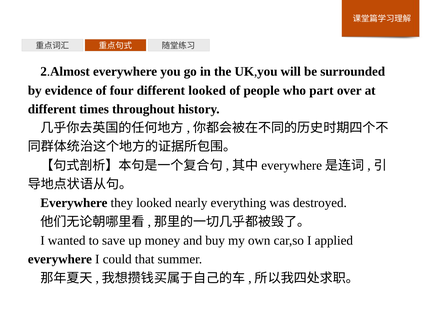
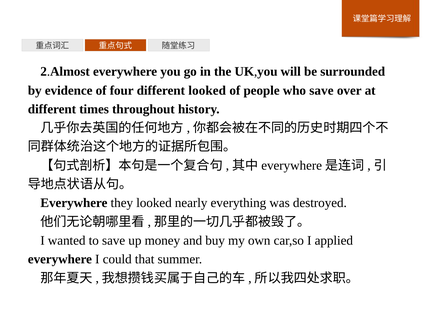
who part: part -> save (321, 90)
